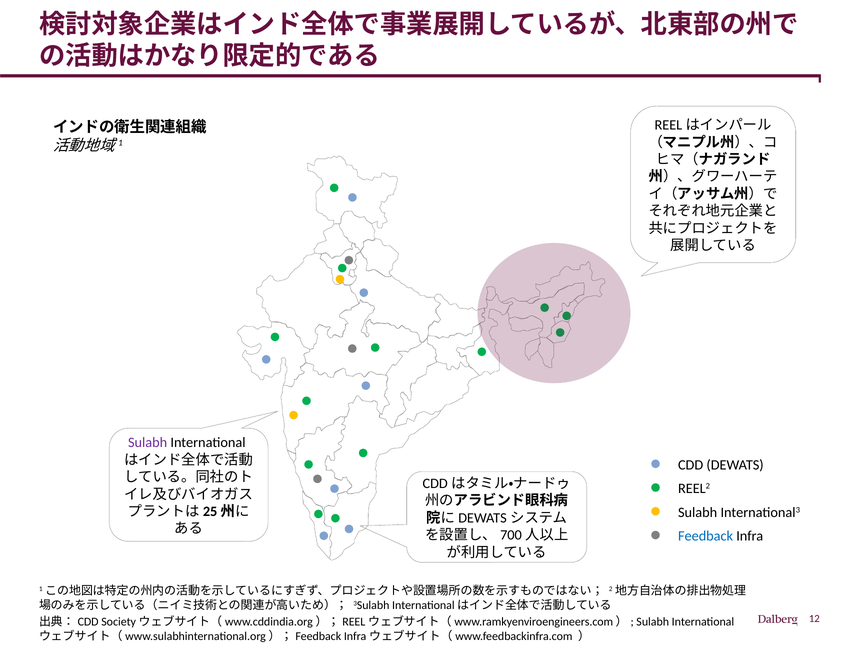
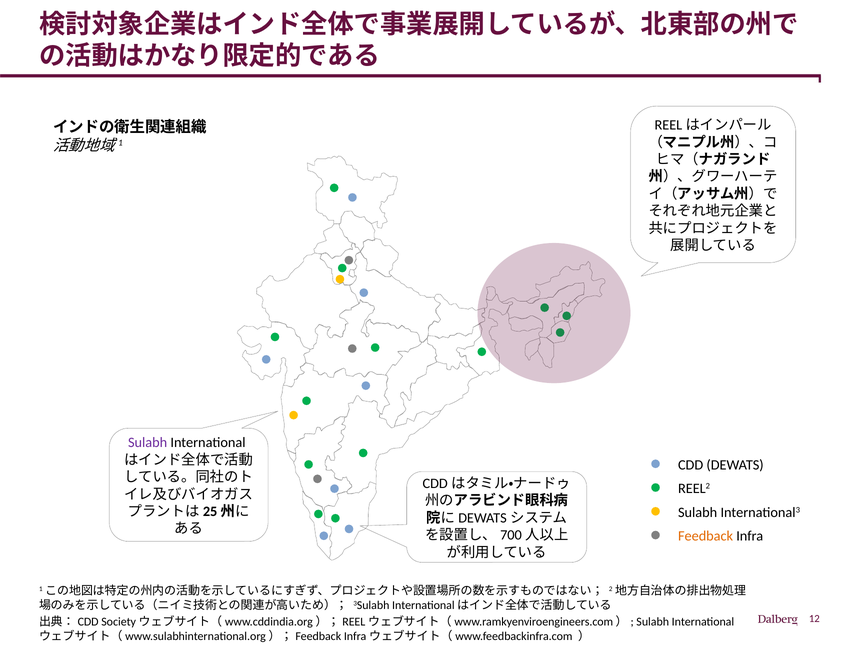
Feedback colour: blue -> orange (706, 536)
